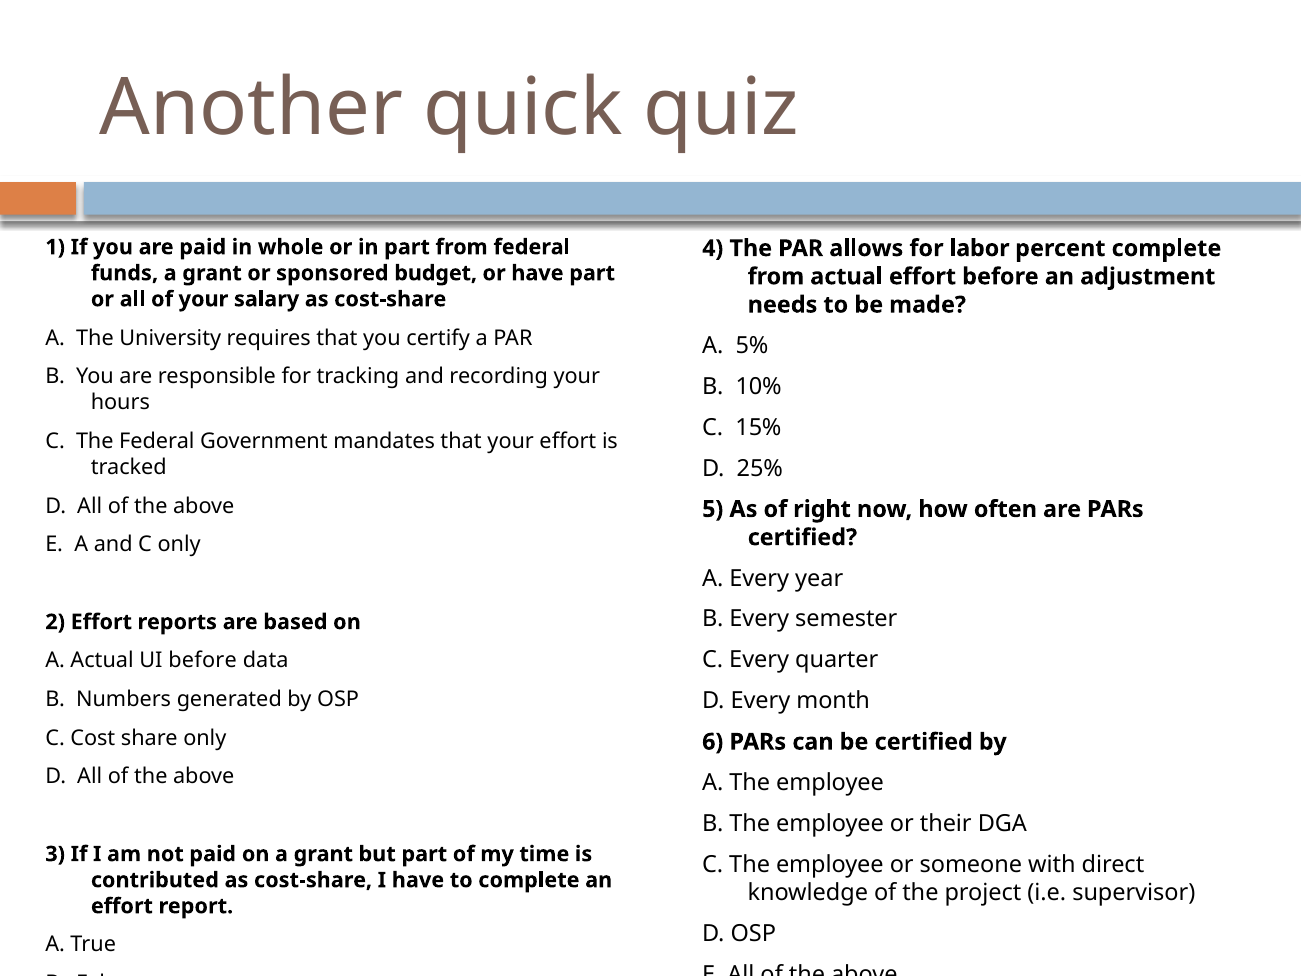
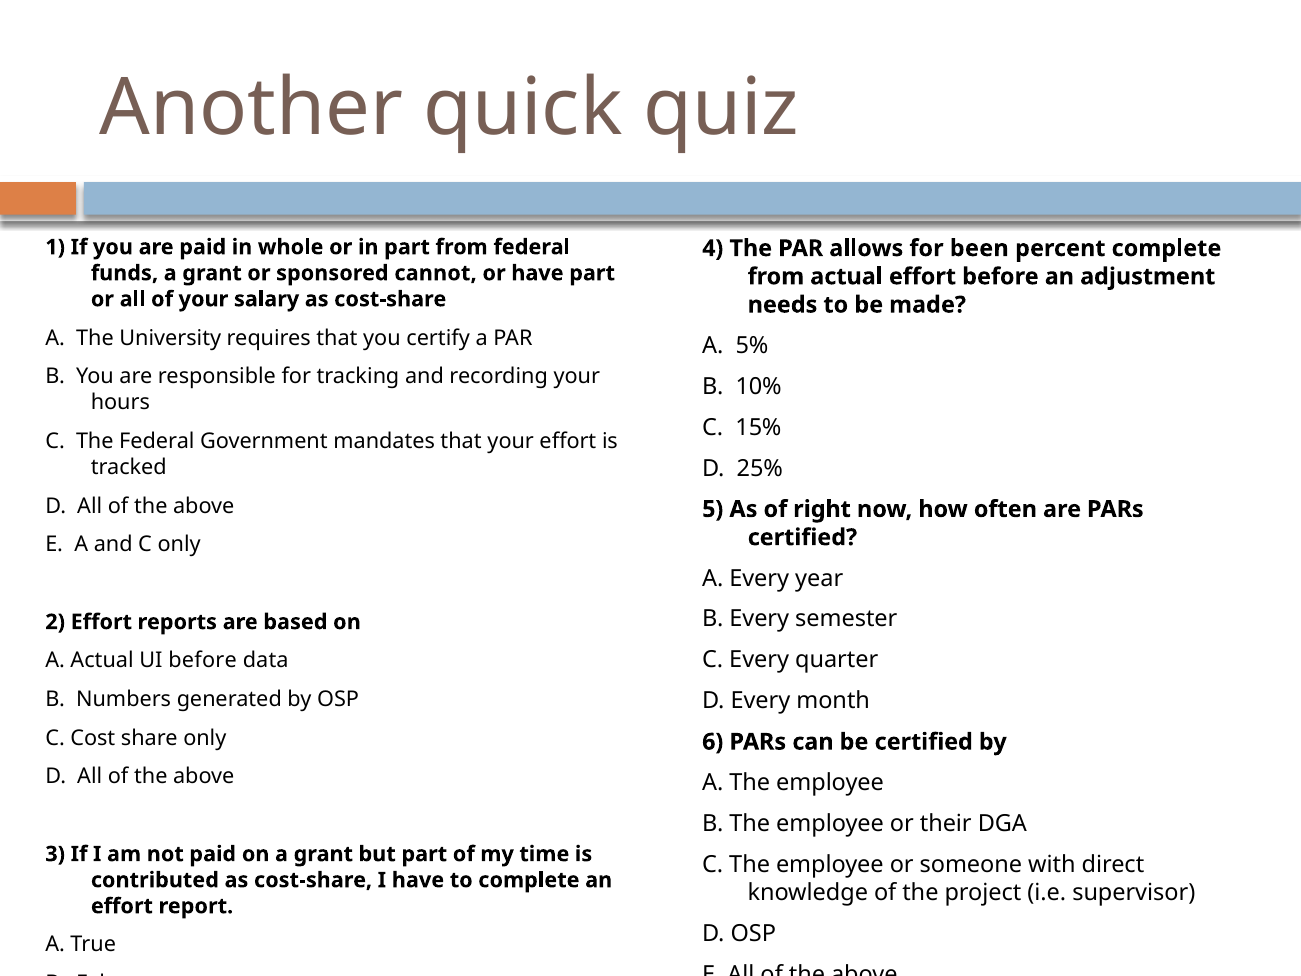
labor: labor -> been (979, 248)
budget: budget -> cannot (436, 273)
